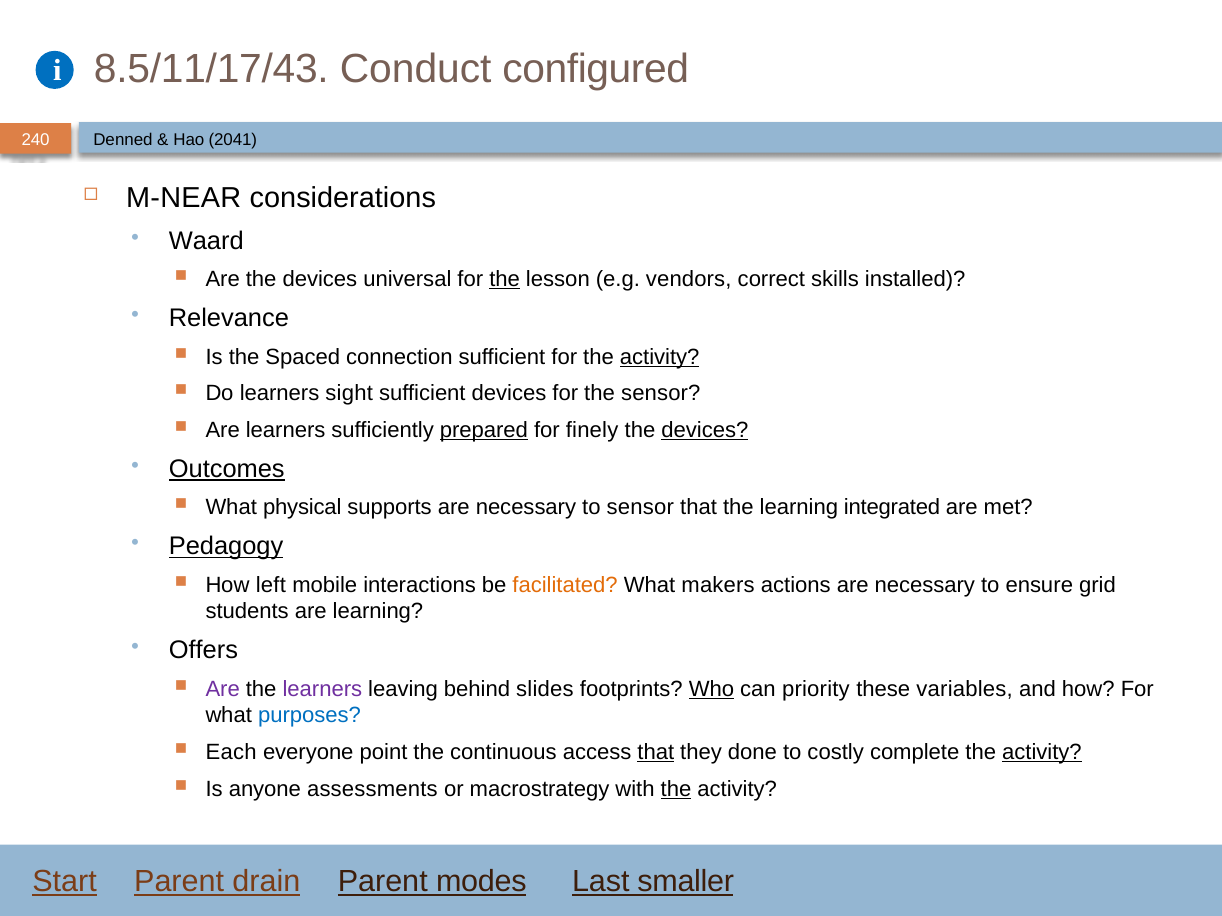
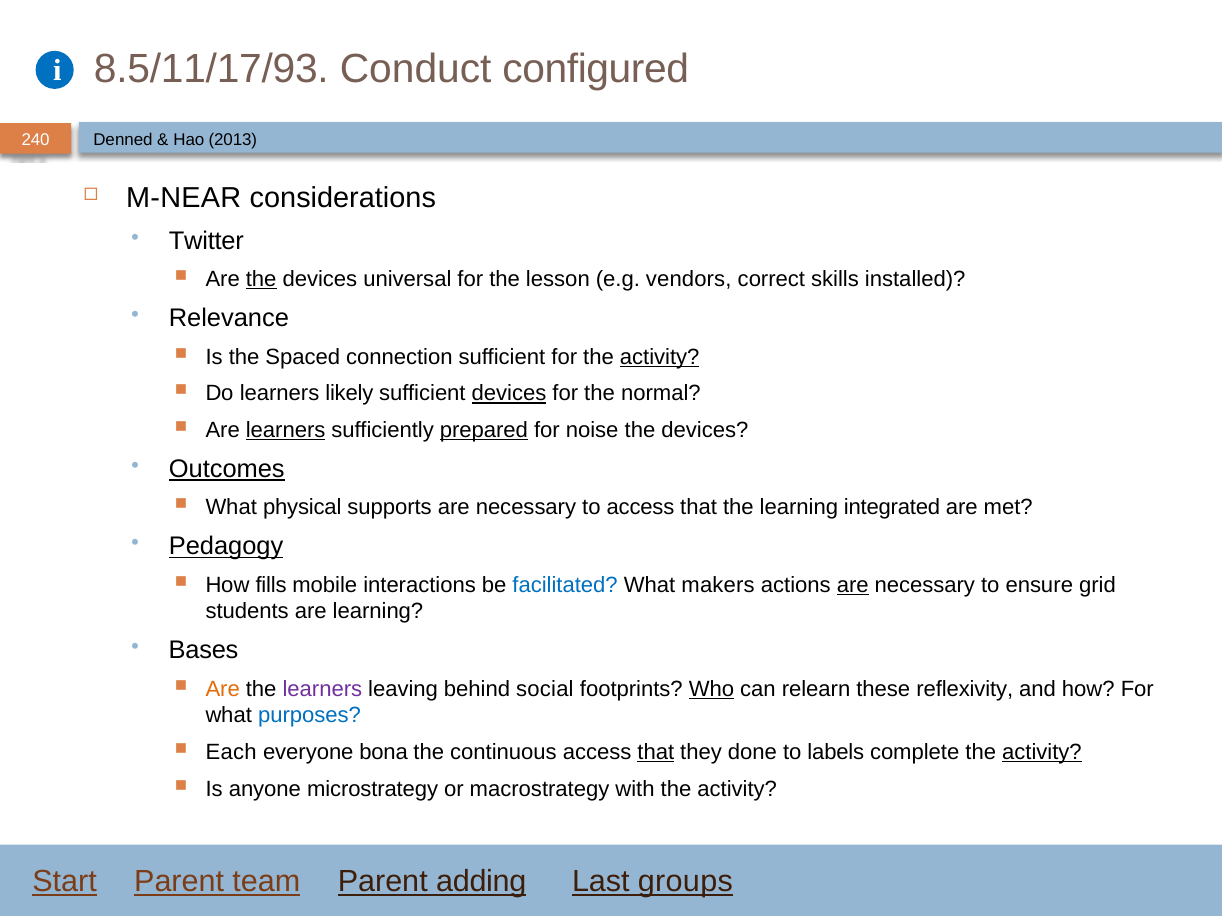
8.5/11/17/43: 8.5/11/17/43 -> 8.5/11/17/93 (211, 69)
2041: 2041 -> 2013 (233, 140)
Waard: Waard -> Twitter (206, 241)
the underline: none -> present (261, 279)
the underline: present -> none (505, 279)
sight: sight -> likely (349, 394)
devices underline: none -> present (509, 394)
the sensor: sensor -> normal (661, 394)
learners underline: none -> present (286, 430)
finely: finely -> noise (592, 430)
devices underline: present -> none (705, 430)
to sensor: sensor -> access (640, 508)
left: left -> fills (271, 585)
facilitated colour: orange -> blue (565, 585)
are underline: none -> present (853, 585)
Offers: Offers -> Bases (204, 651)
Are colour: purple -> orange (223, 689)
slides: slides -> social (545, 689)
priority: priority -> relearn (816, 689)
variables: variables -> reflexivity (965, 689)
point: point -> bona (384, 752)
costly: costly -> labels (836, 752)
assessments: assessments -> microstrategy (373, 789)
the underline: present -> none (676, 789)
drain: drain -> team (266, 882)
modes: modes -> adding (481, 882)
smaller: smaller -> groups (685, 882)
